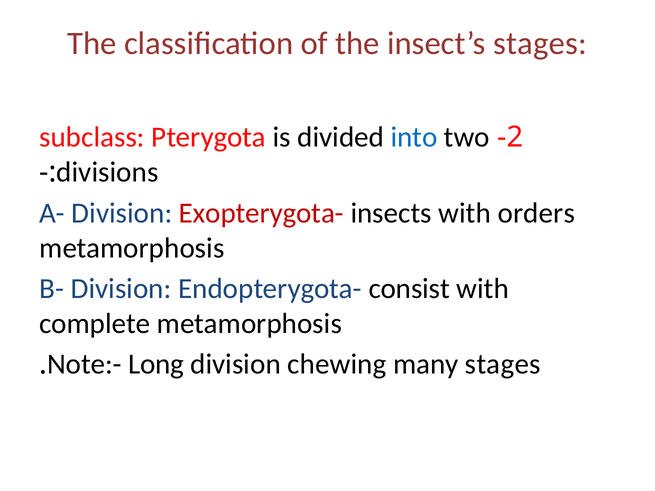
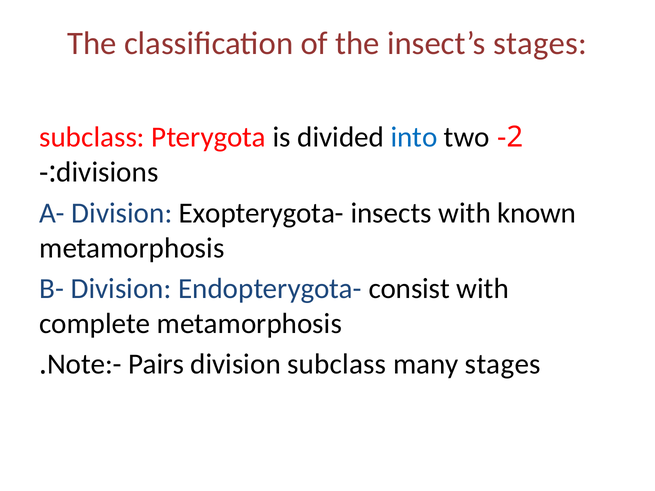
Exopterygota- colour: red -> black (261, 213)
orders: orders -> known (537, 213)
Long: Long -> Pairs (156, 365)
division chewing: chewing -> subclass (337, 365)
